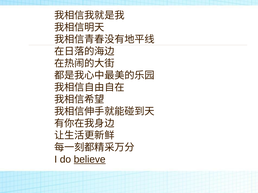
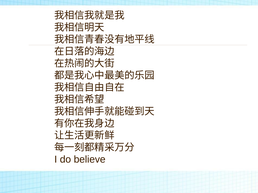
believe underline: present -> none (90, 160)
